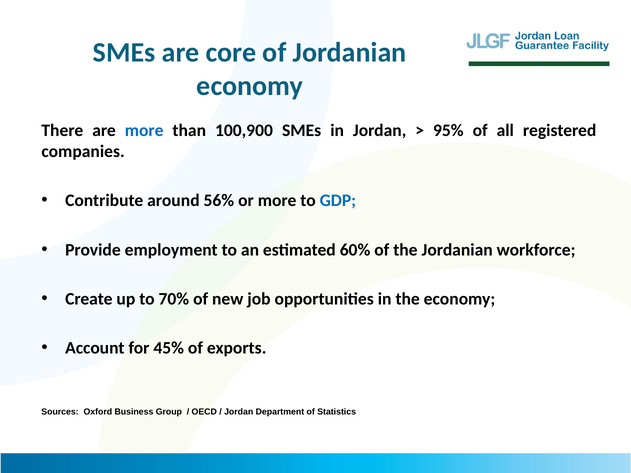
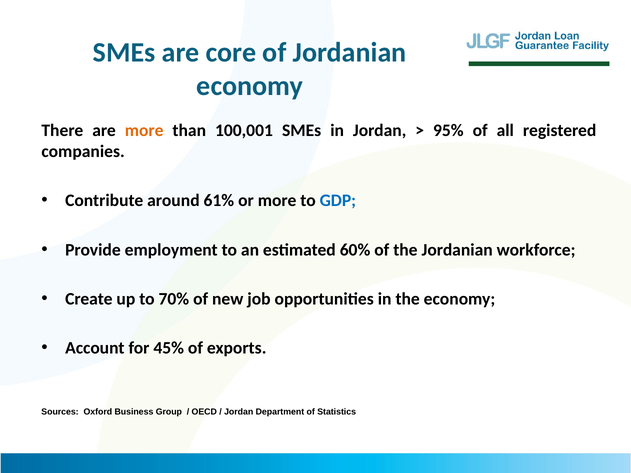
more colour: blue -> orange (144, 131)
100,900: 100,900 -> 100,001 (244, 131)
56%: 56% -> 61% (219, 201)
